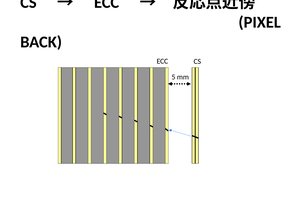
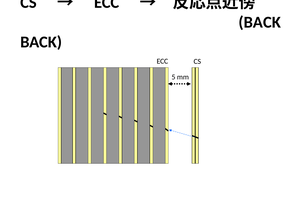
PIXEL: PIXEL -> BACK (260, 22)
